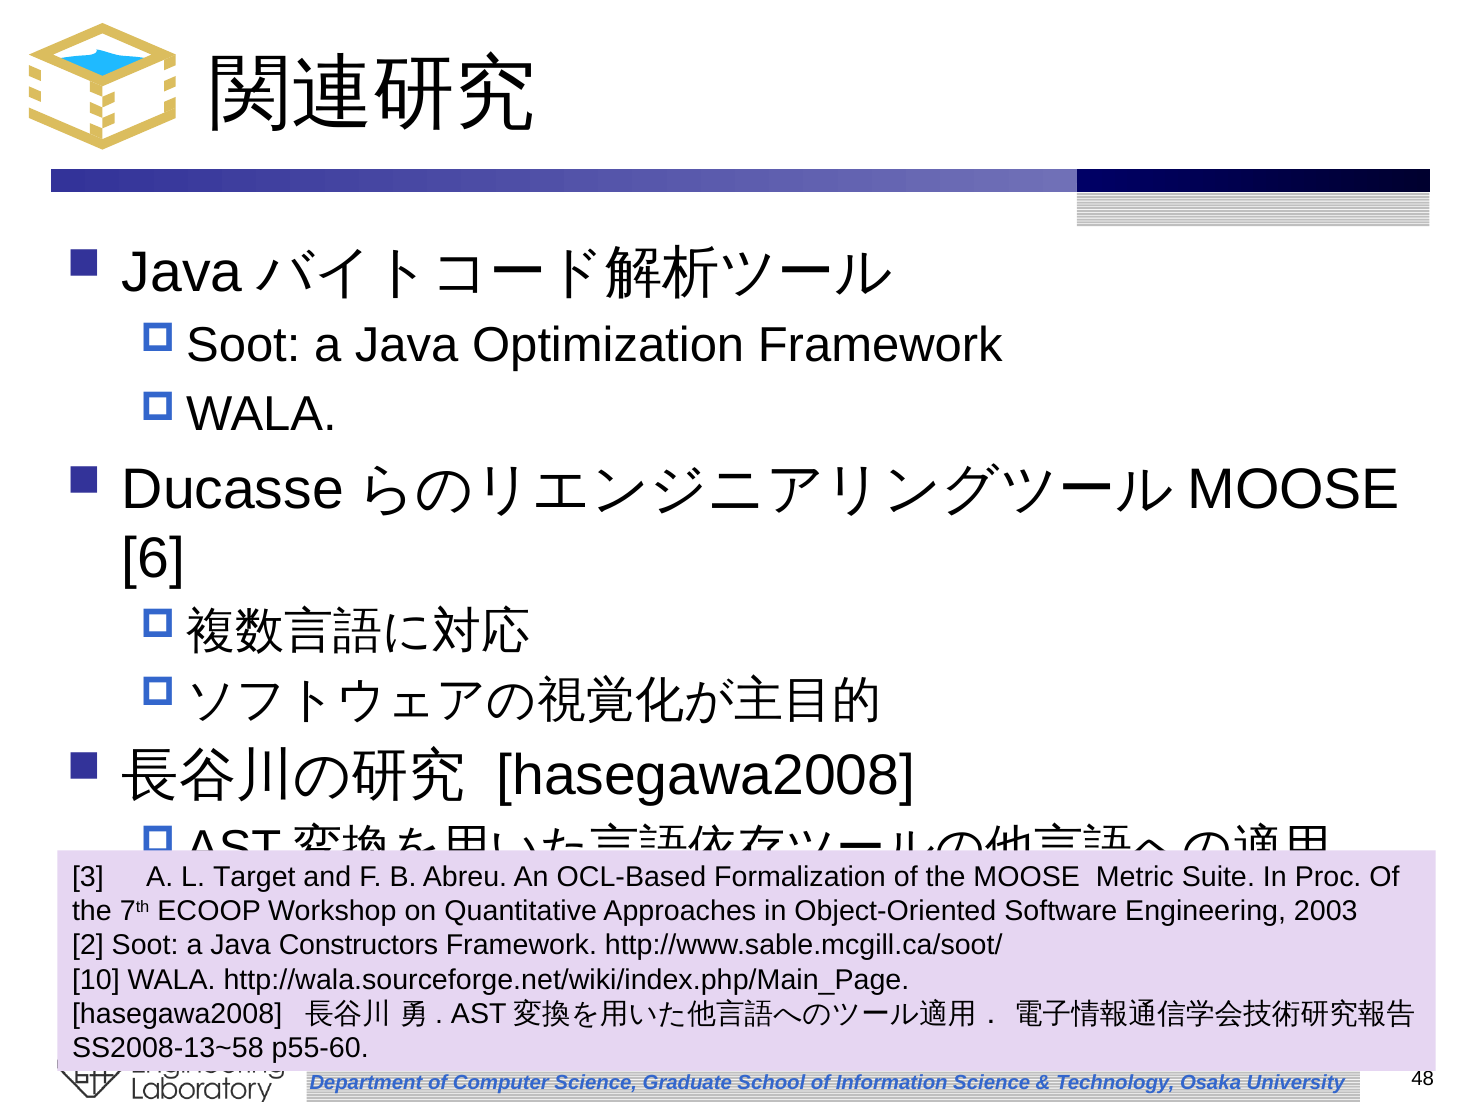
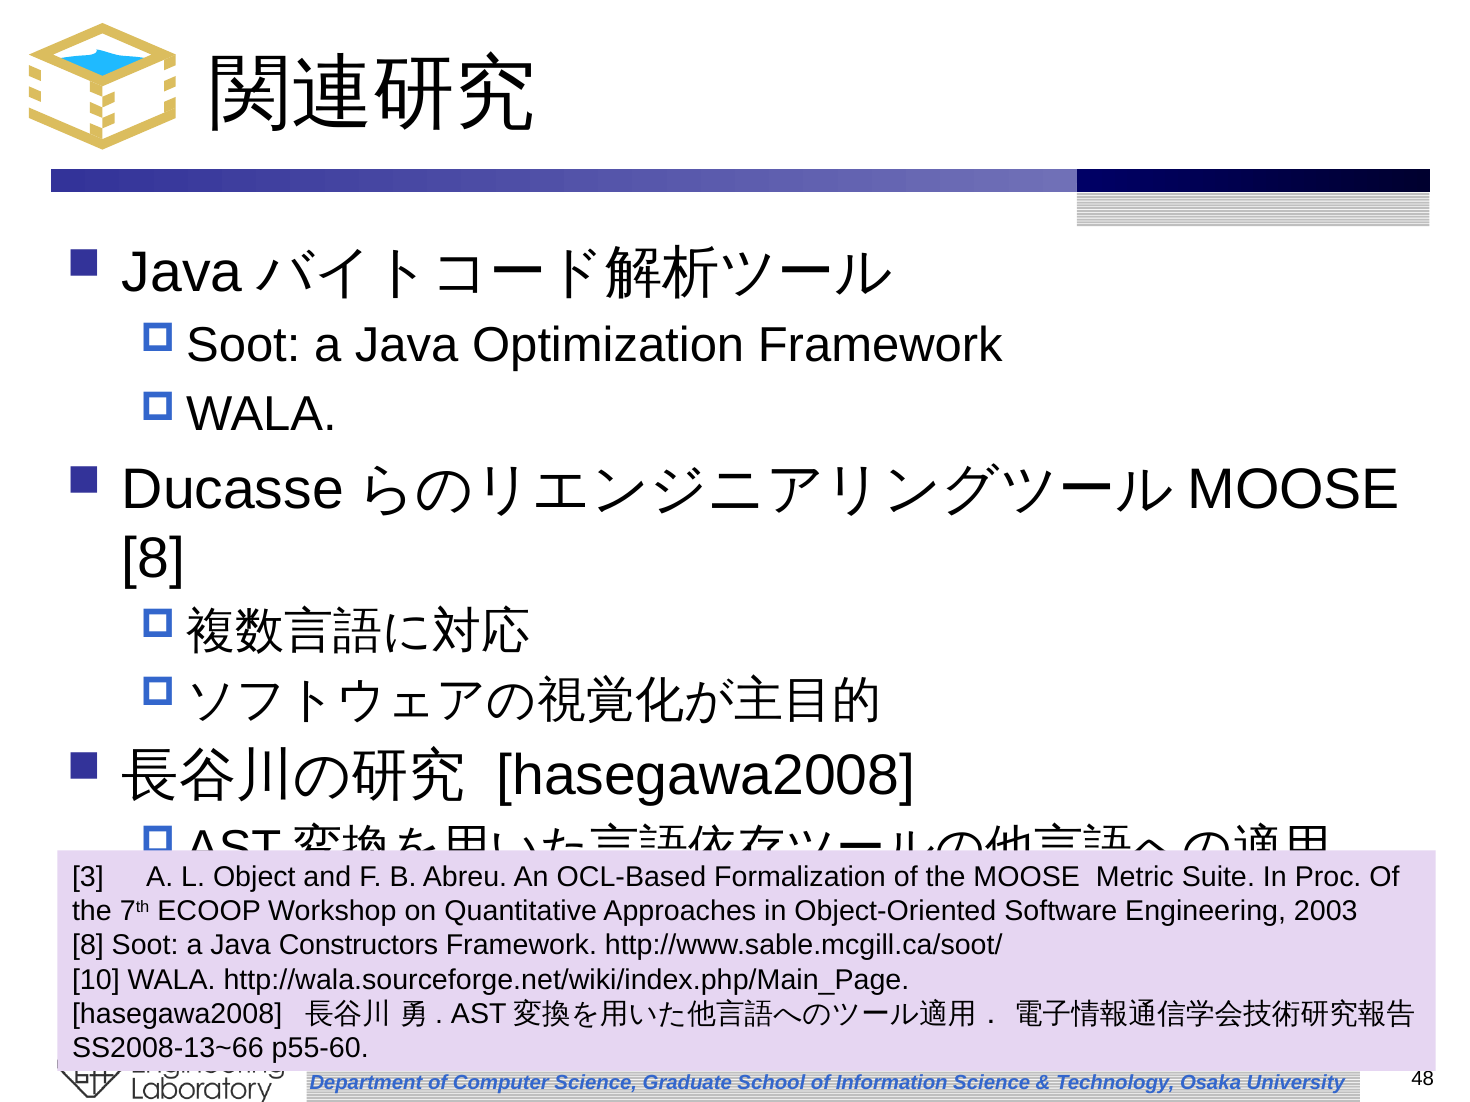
6: 6 -> 8 (154, 559)
Target: Target -> Object (254, 877)
2: 2 -> 8 (88, 946)
SS2008-13~58: SS2008-13~58 -> SS2008-13~66 (168, 1049)
